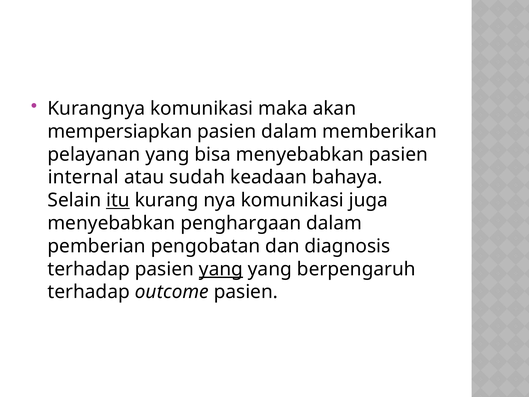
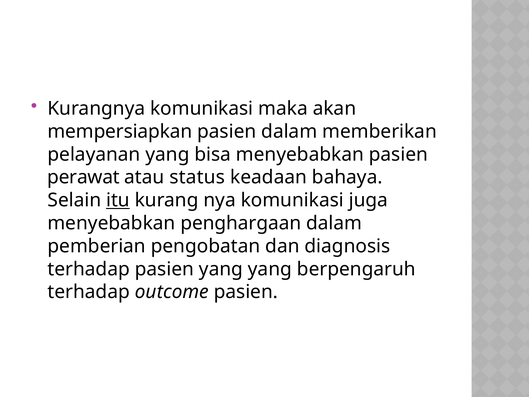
internal: internal -> perawat (83, 177)
sudah: sudah -> status (197, 177)
yang underline: present -> none (221, 269)
